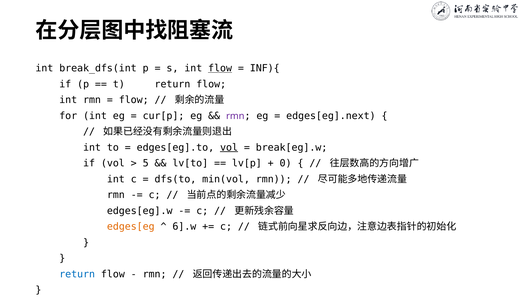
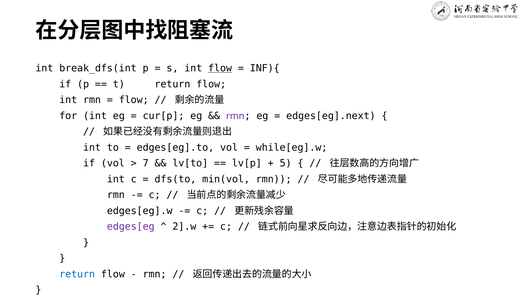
vol underline: present -> none (229, 147)
break[eg].w: break[eg].w -> while[eg].w (292, 147)
5: 5 -> 7 (146, 163)
0: 0 -> 5 (286, 163)
edges[eg colour: orange -> purple (131, 227)
6].w: 6].w -> 2].w (184, 227)
